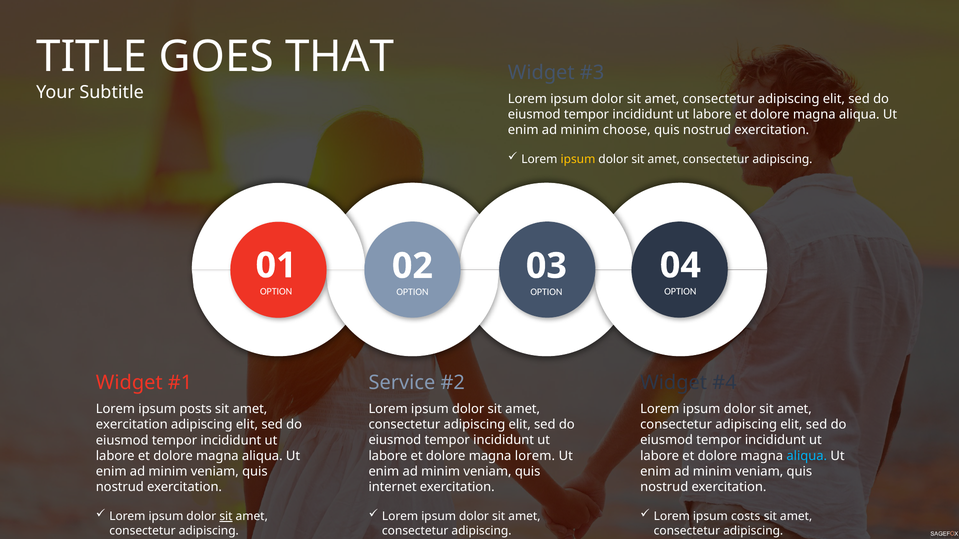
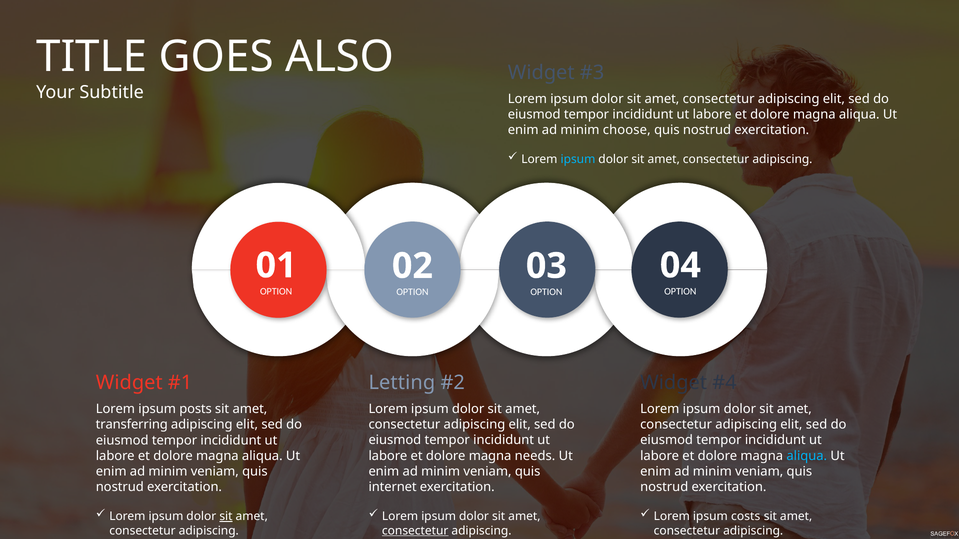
THAT: THAT -> ALSO (340, 57)
ipsum colour: yellow -> light blue (578, 159)
Service: Service -> Letting (402, 383)
exercitation: exercitation -> transferring (132, 425)
magna lorem: lorem -> needs (535, 456)
consectetur underline: none -> present (415, 531)
